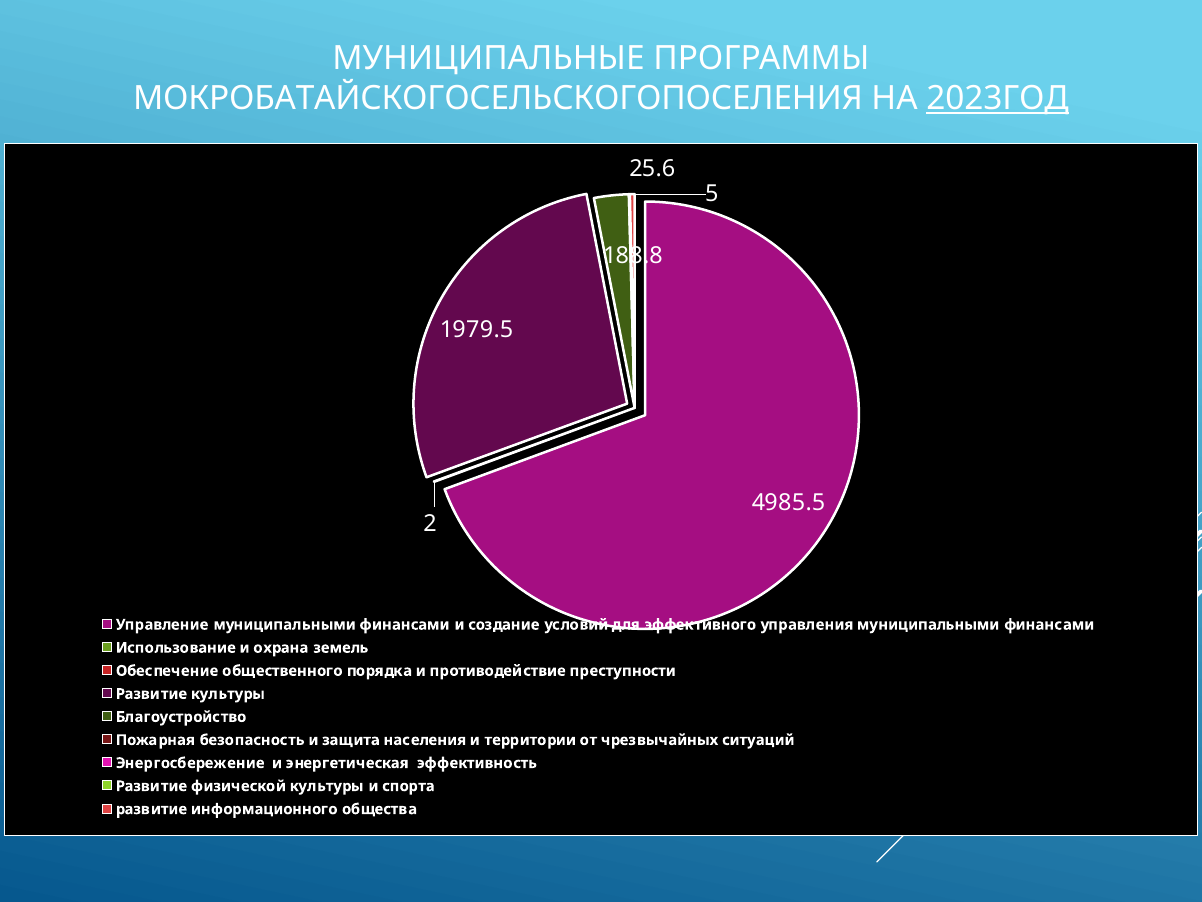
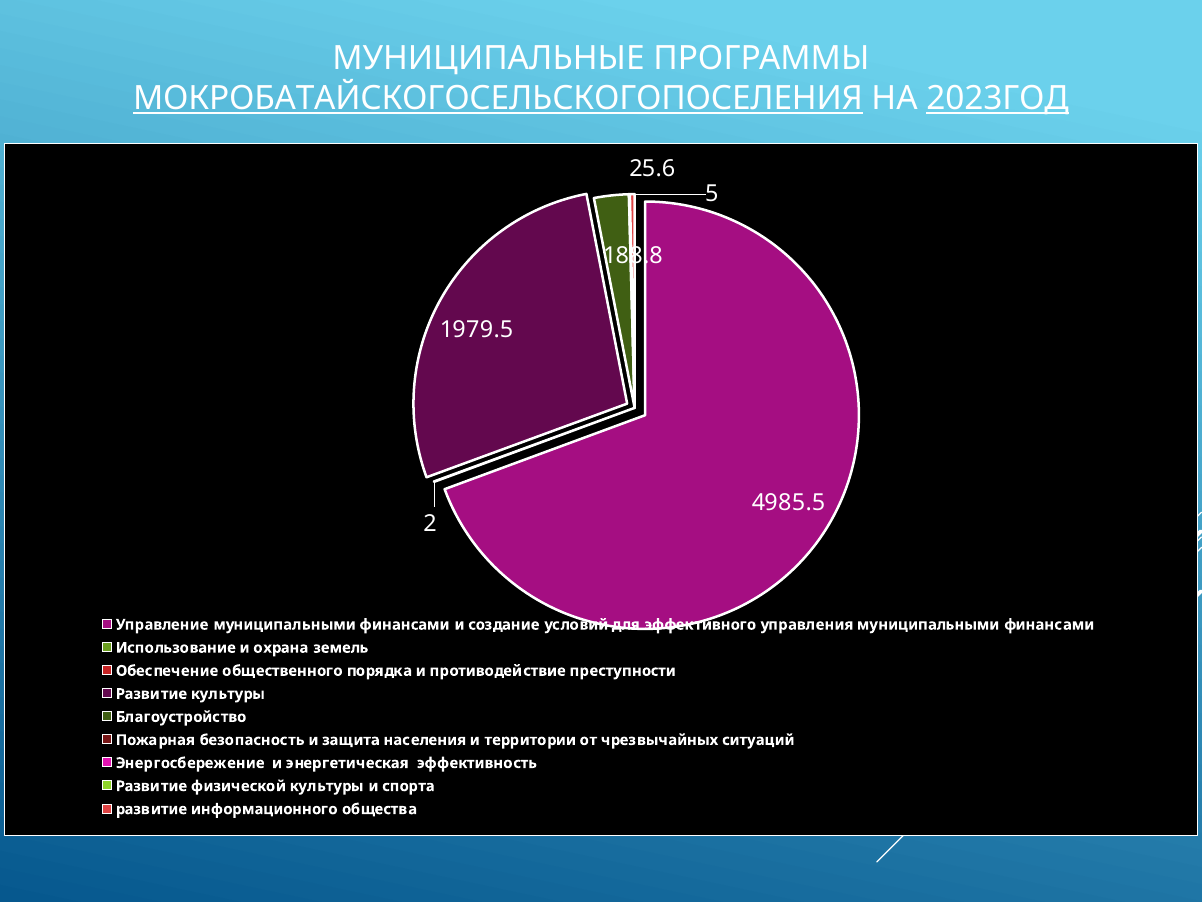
МОКРОБАТАЙСКОГОСЕЛЬСКОГОПОСЕЛЕНИЯ underline: none -> present (498, 99)
